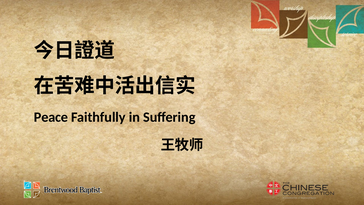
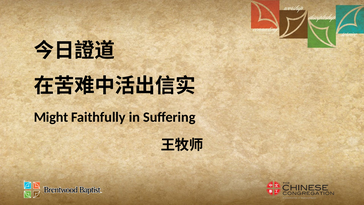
Peace: Peace -> Might (51, 117)
